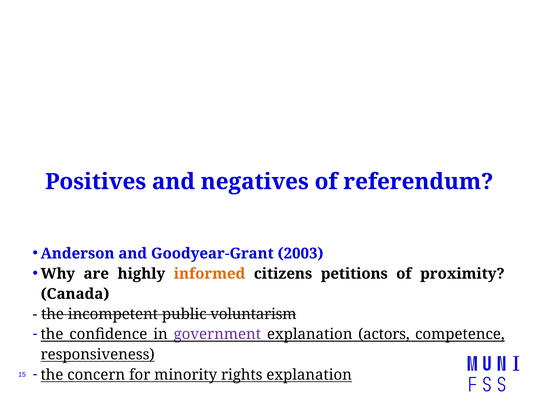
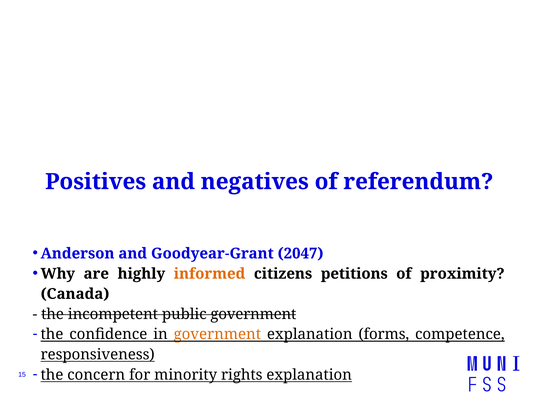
2003: 2003 -> 2047 (301, 254)
public voluntarism: voluntarism -> government (253, 314)
government colour: purple -> orange (217, 335)
actors: actors -> forms (384, 335)
